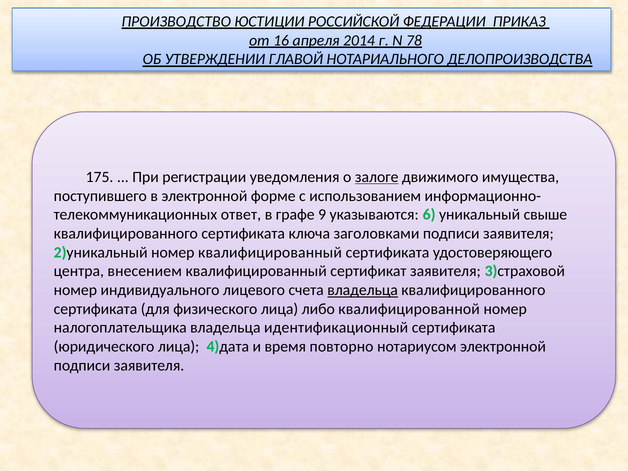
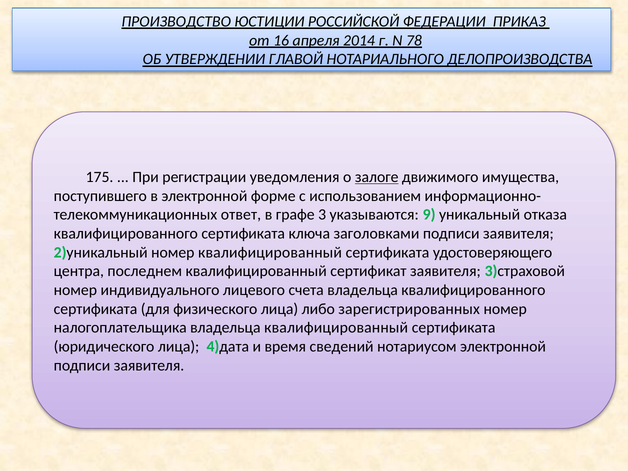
9: 9 -> 3 (322, 215)
6: 6 -> 9 (429, 215)
свыше: свыше -> отказа (545, 215)
внесением: внесением -> последнем (145, 271)
владельца underline: present -> none (363, 290)
квалифицированной: квалифицированной -> зарегистрированных (409, 309)
владельца идентификационный: идентификационный -> квалифицированный (336, 328)
повторно: повторно -> сведений (342, 347)
